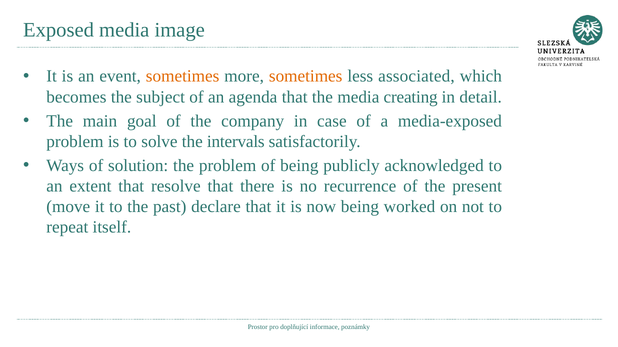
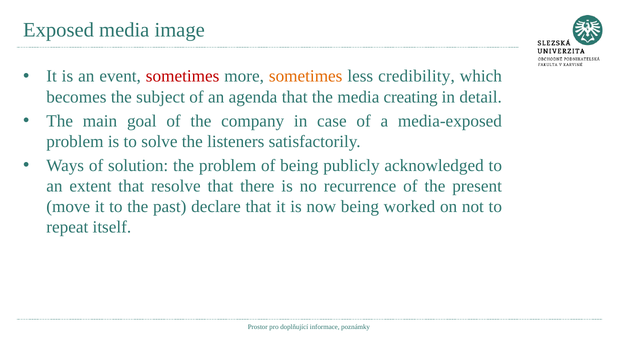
sometimes colour: orange -> red (183, 76)
associated: associated -> credibility (416, 76)
intervals: intervals -> listeners (236, 142)
